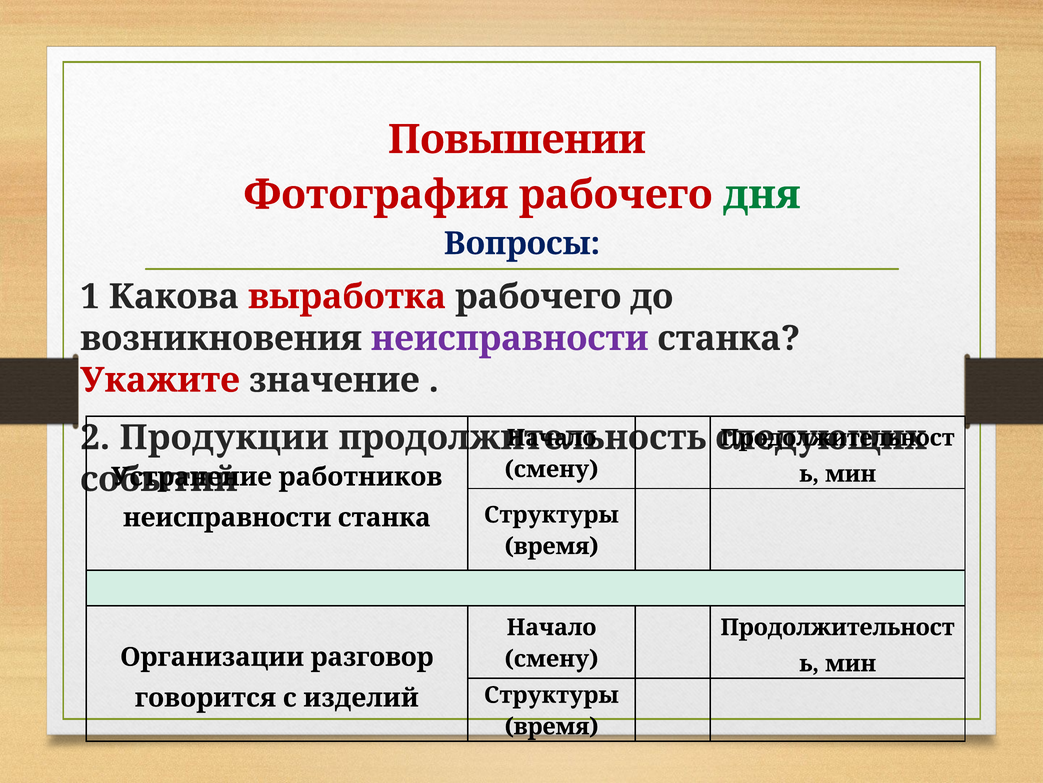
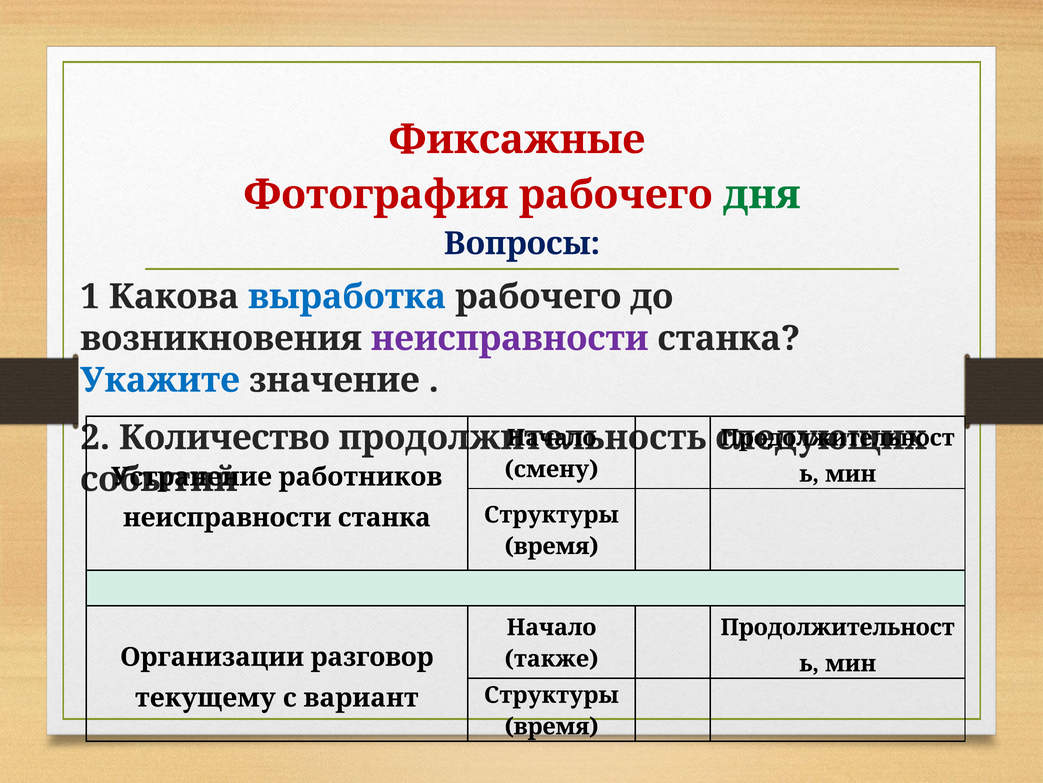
Повышении: Повышении -> Фиксажные (517, 139)
выработка colour: red -> blue (347, 296)
Укажите colour: red -> blue (160, 380)
Продукции: Продукции -> Количество (224, 437)
смену: смену -> также (551, 658)
говорится: говорится -> текущему (205, 697)
изделий: изделий -> вариант (361, 697)
